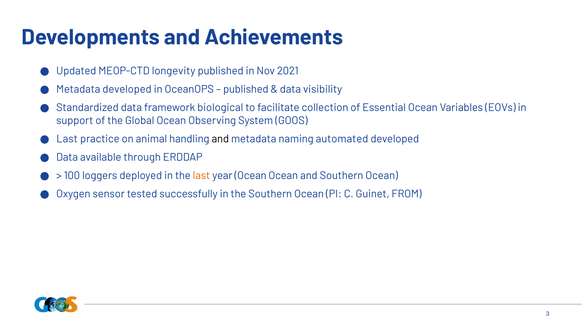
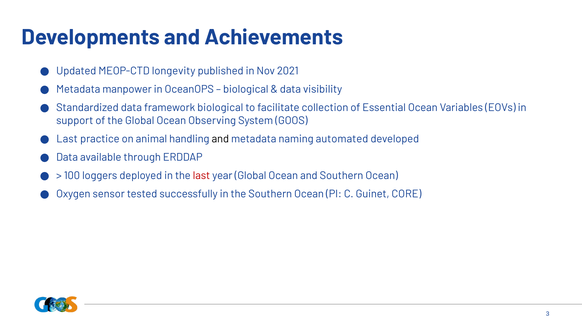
Metadata developed: developed -> manpower (127, 89)
published: published -> biological (246, 89)
last colour: orange -> red (201, 175)
year Ocean: Ocean -> Global (250, 175)
FROM: FROM -> CORE (406, 193)
